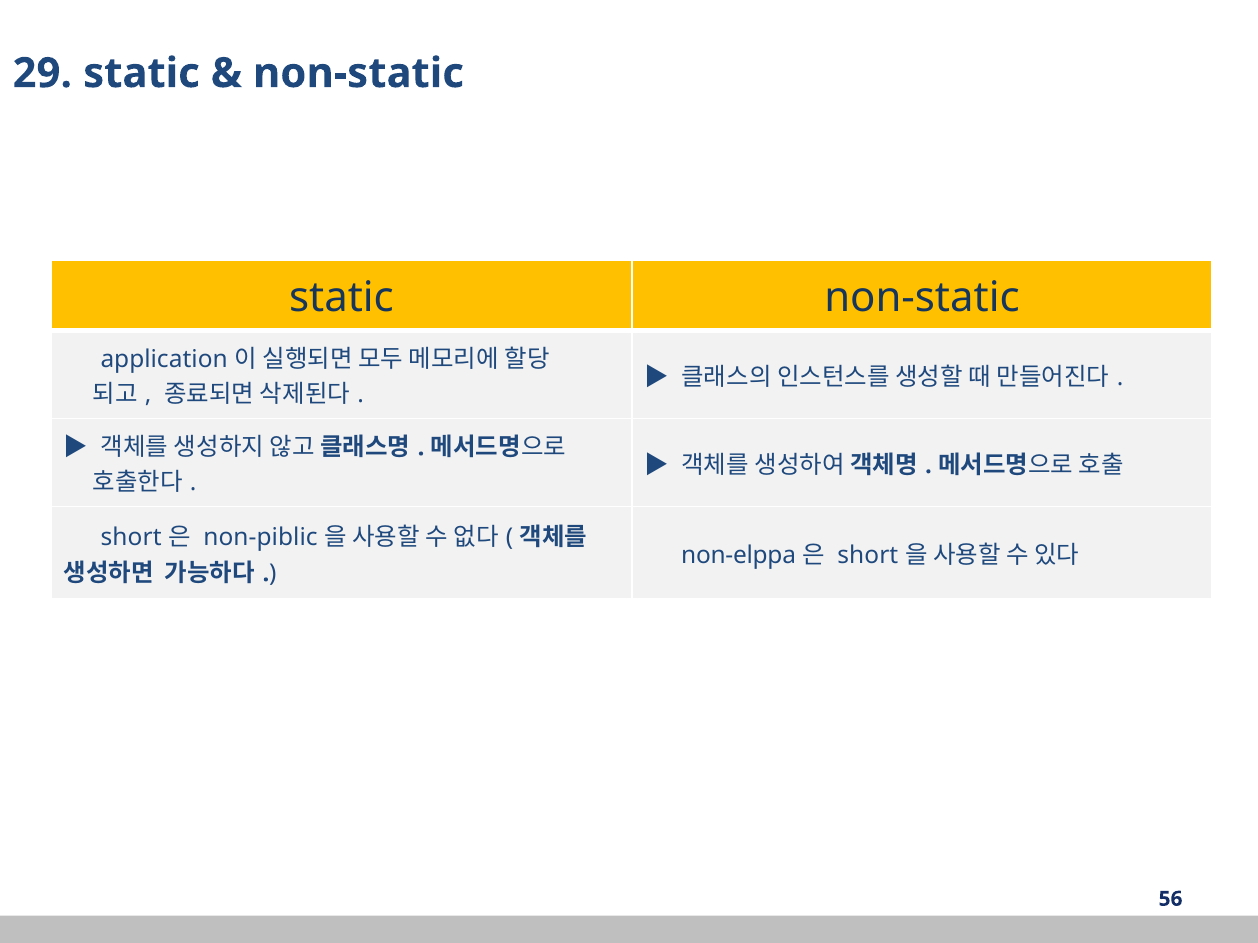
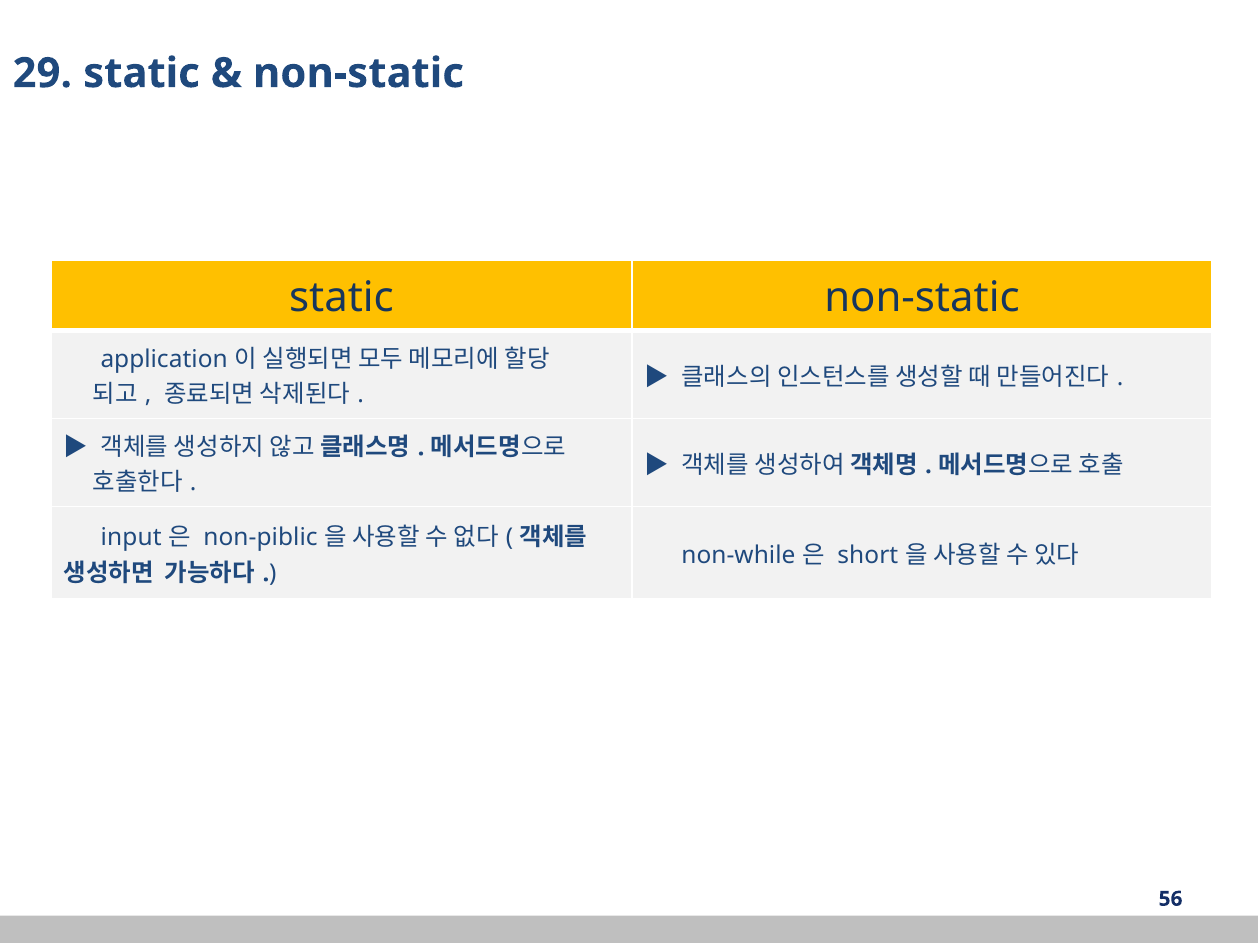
short: short -> input (131, 538)
non-elppa: non-elppa -> non-while (738, 556)
